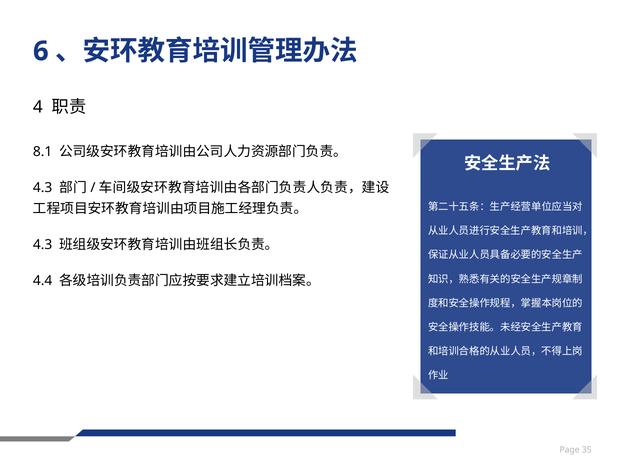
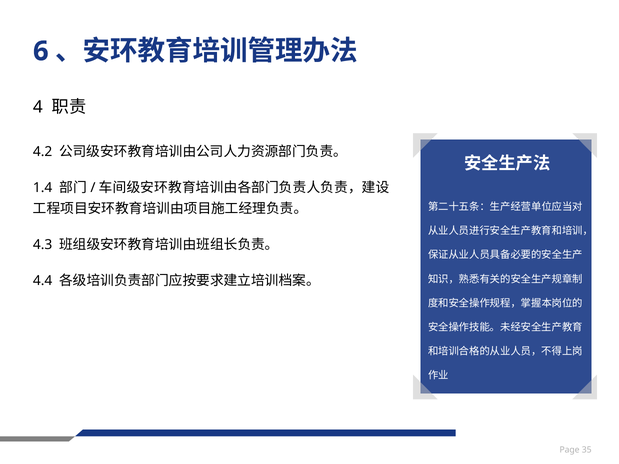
8.1: 8.1 -> 4.2 (43, 152)
4.3: 4.3 -> 1.4 (43, 188)
